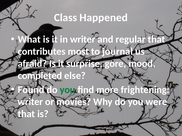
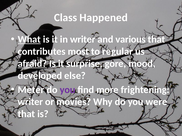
What underline: none -> present (29, 40)
regular: regular -> various (131, 40)
journal: journal -> regular (118, 52)
completed: completed -> developed (40, 76)
Found: Found -> Meter (31, 90)
you colour: green -> purple (68, 90)
